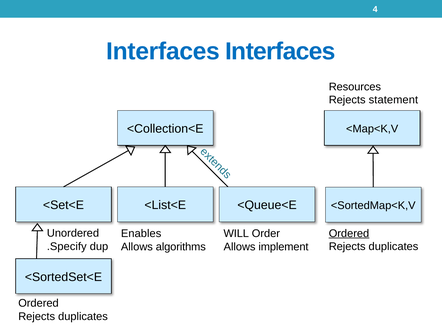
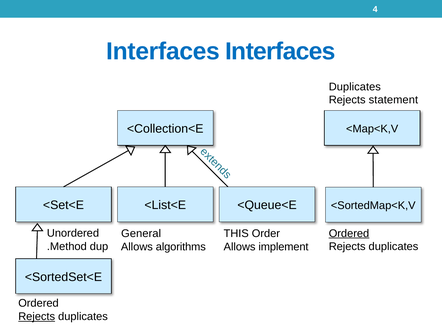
Resources: Resources -> Duplicates (355, 87)
Enables: Enables -> General (141, 233)
WILL: WILL -> THIS (236, 233)
Specify: Specify -> Method (68, 246)
Rejects underline: none -> present (37, 316)
